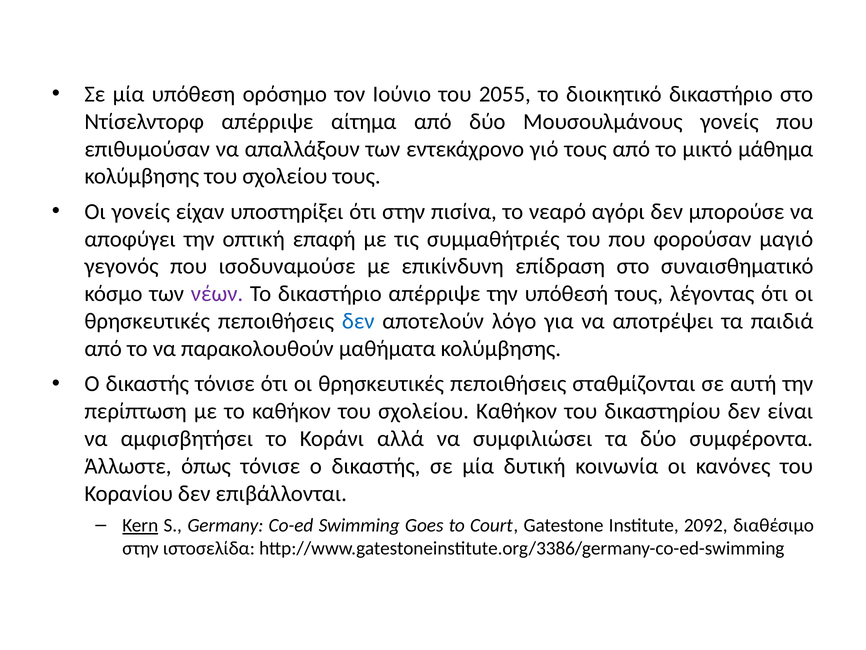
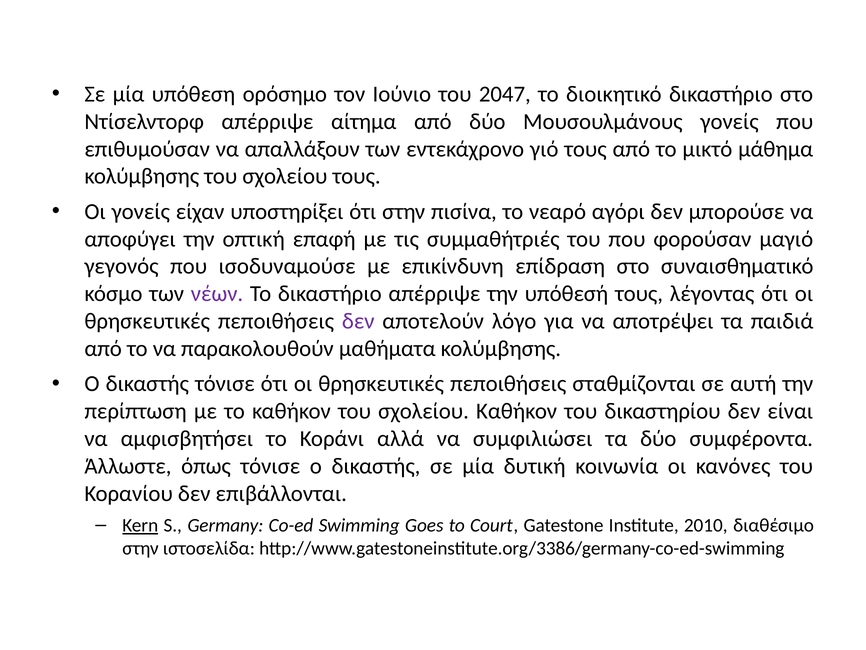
2055: 2055 -> 2047 (505, 94)
δεν colour: blue -> purple (358, 321)
2092: 2092 -> 2010 (706, 525)
